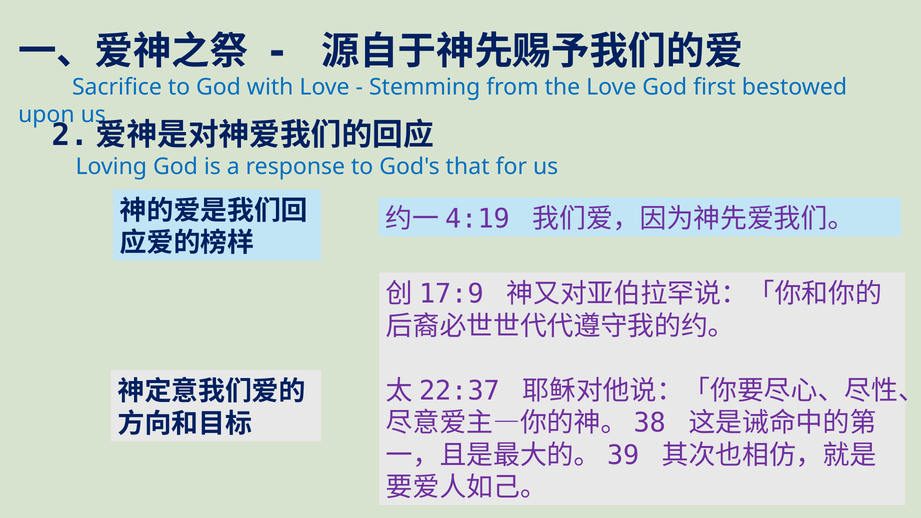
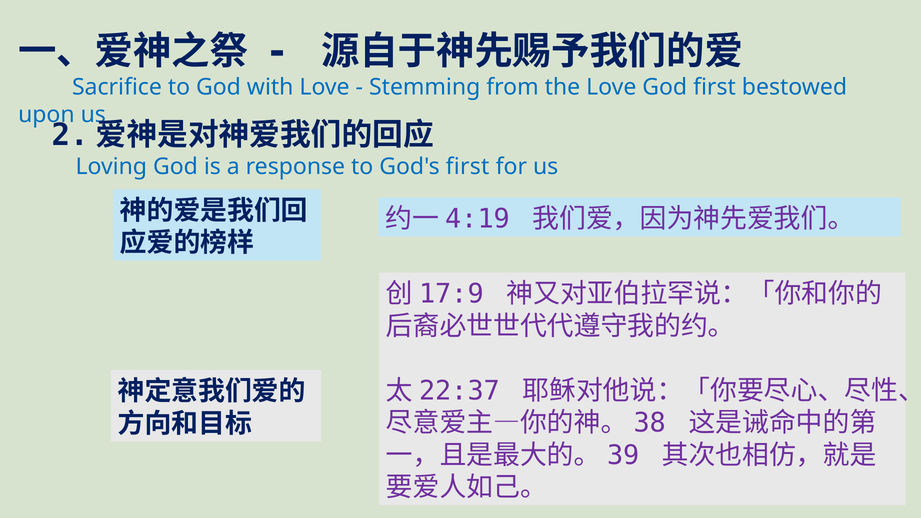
God's that: that -> first (468, 167)
